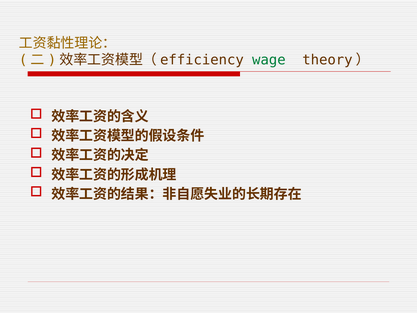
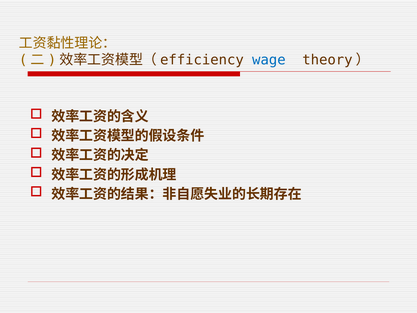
wage colour: green -> blue (269, 60)
